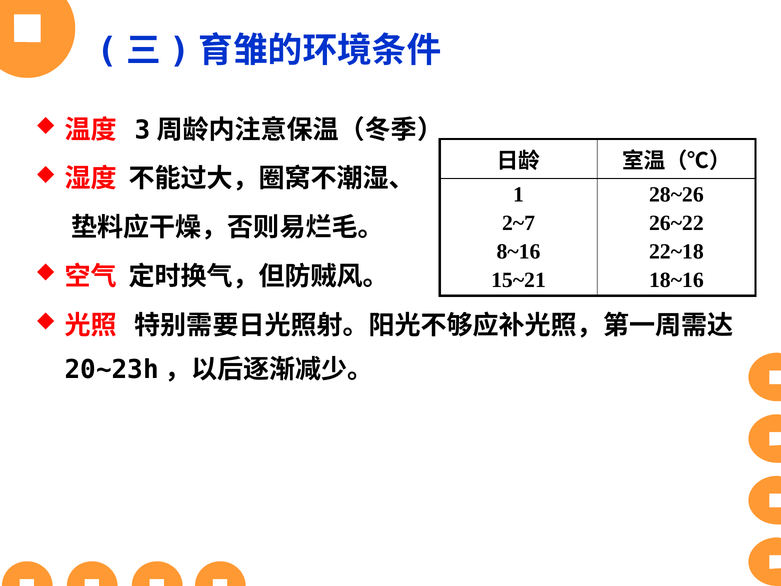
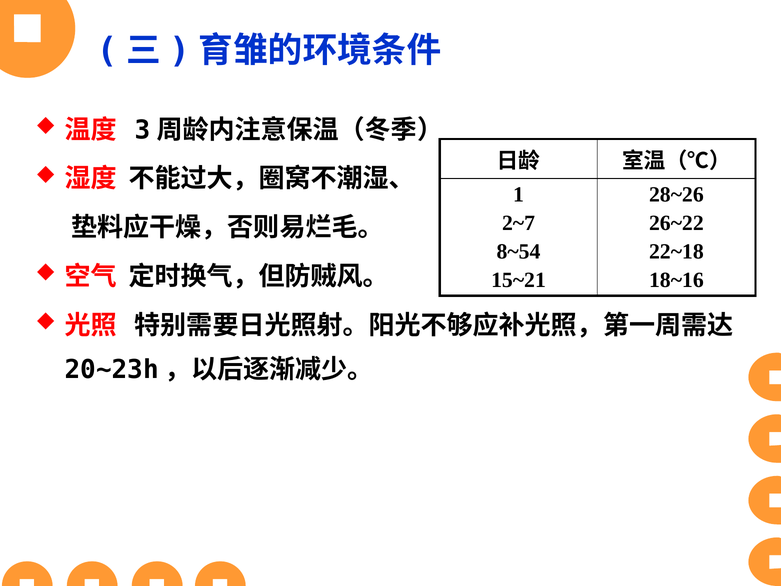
8~16: 8~16 -> 8~54 (518, 251)
